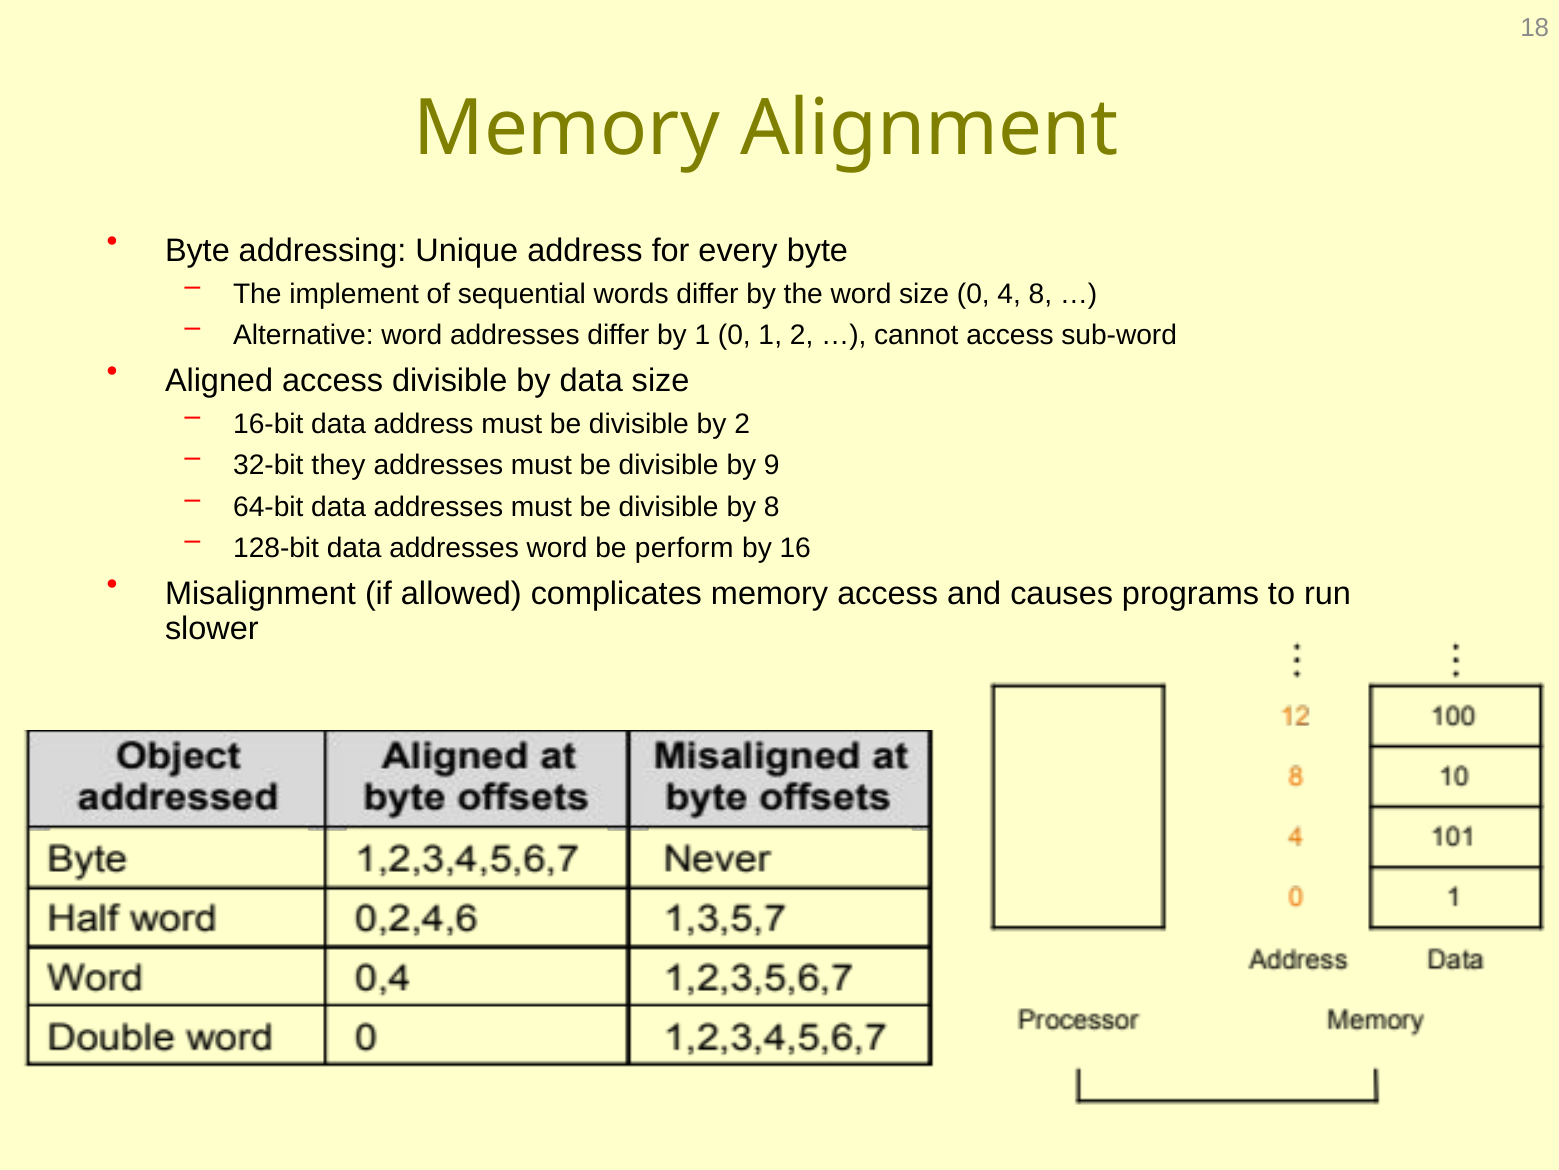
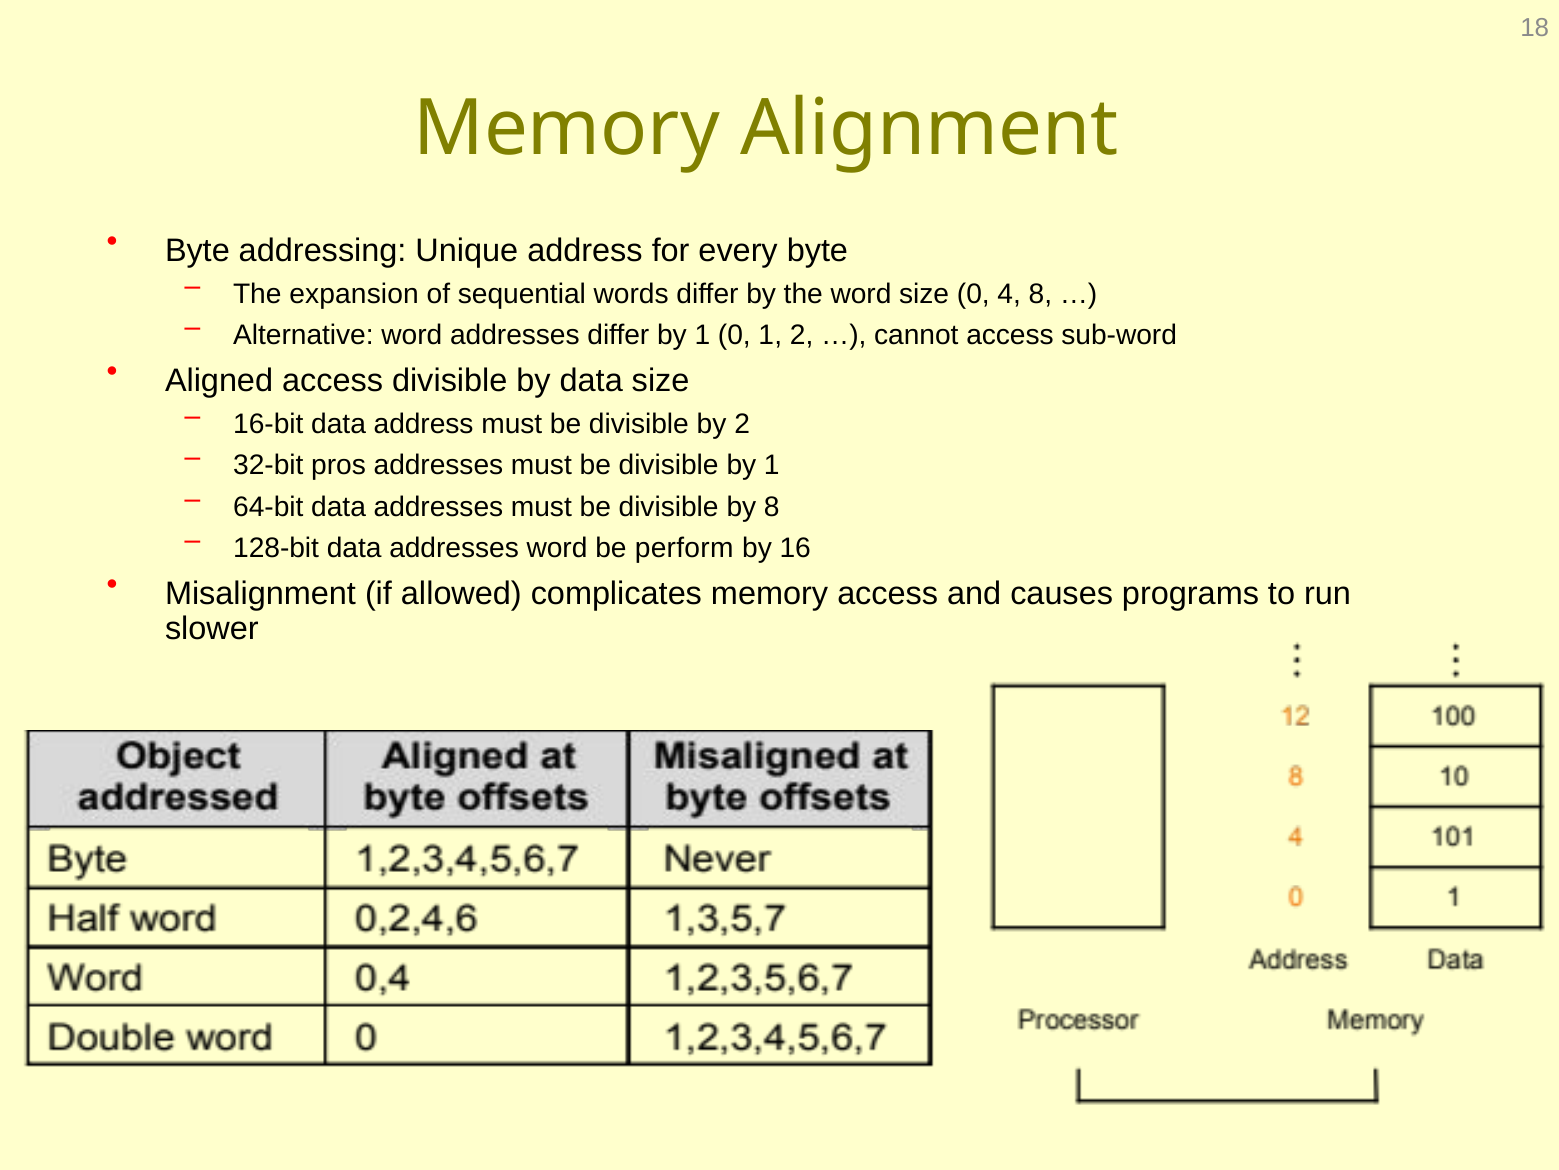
implement: implement -> expansion (354, 294)
they: they -> pros (339, 465)
divisible by 9: 9 -> 1 (772, 465)
